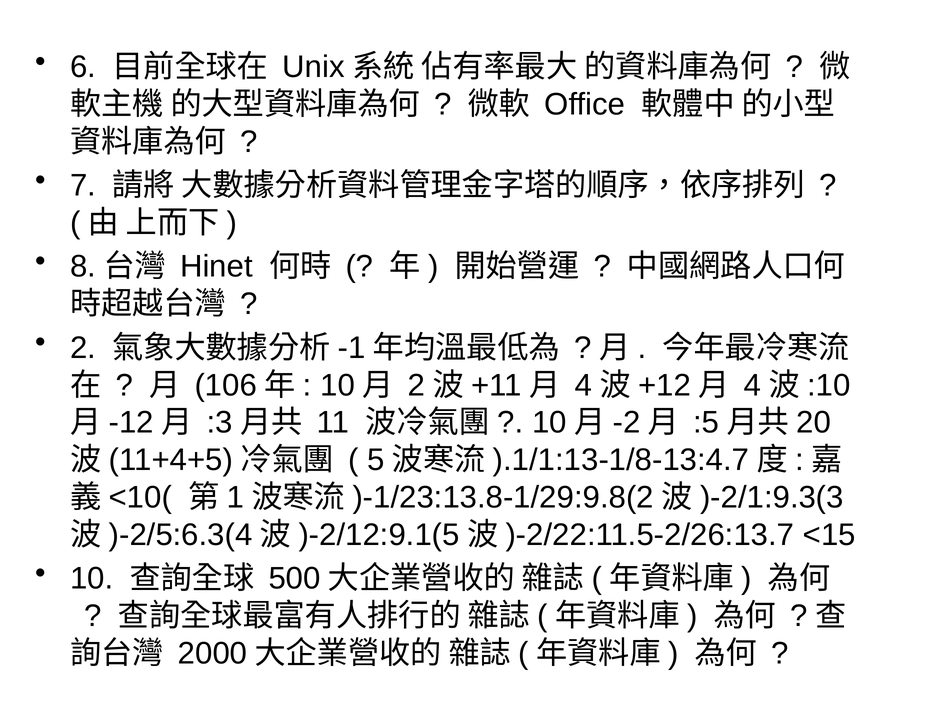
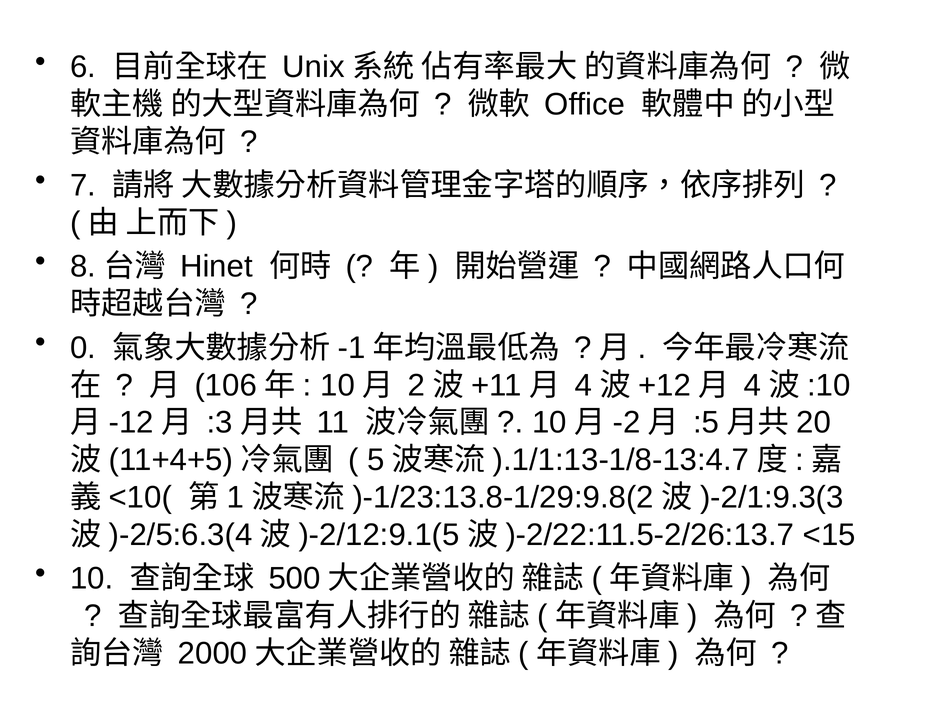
2: 2 -> 0 (83, 347)
